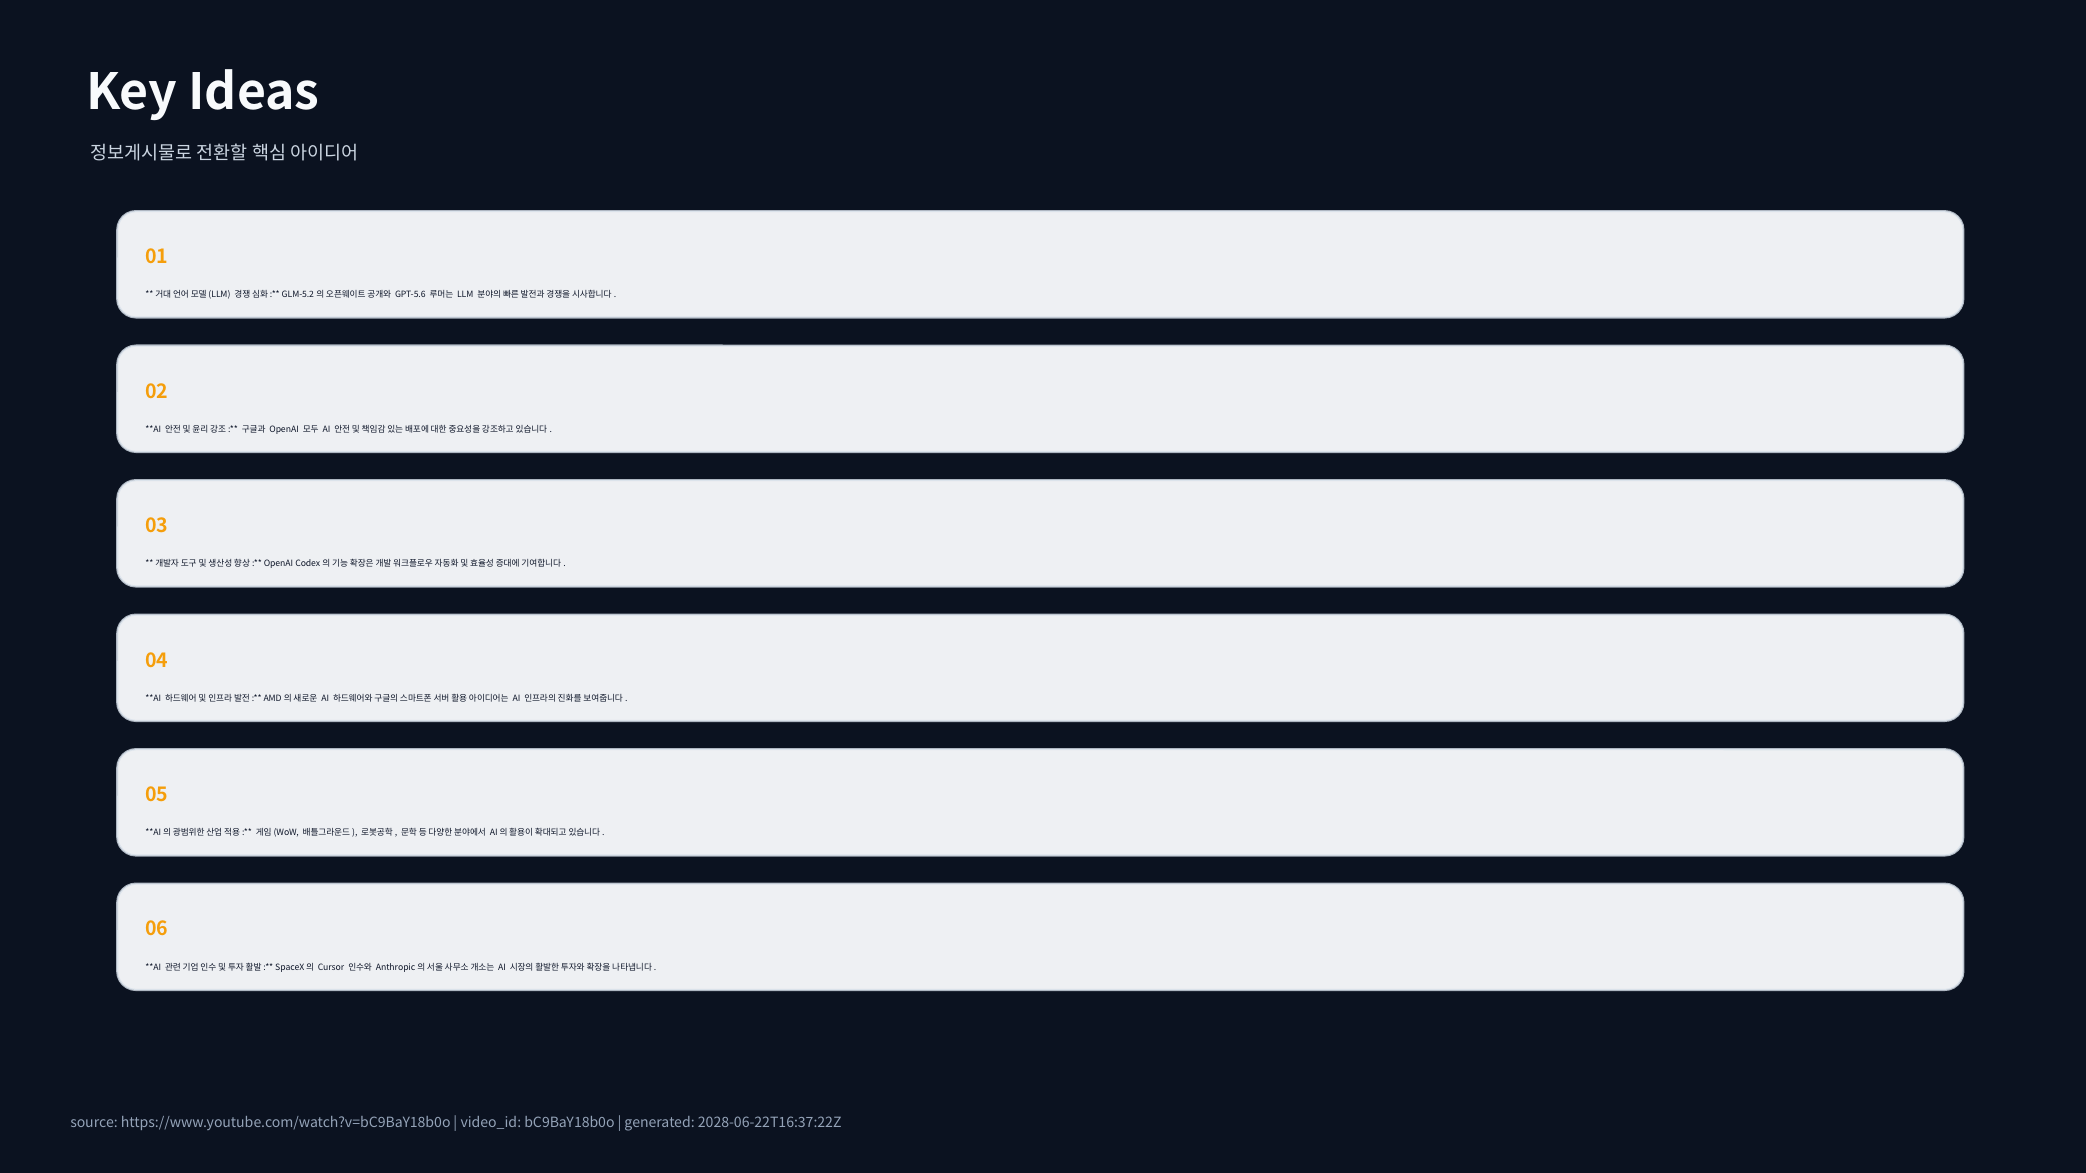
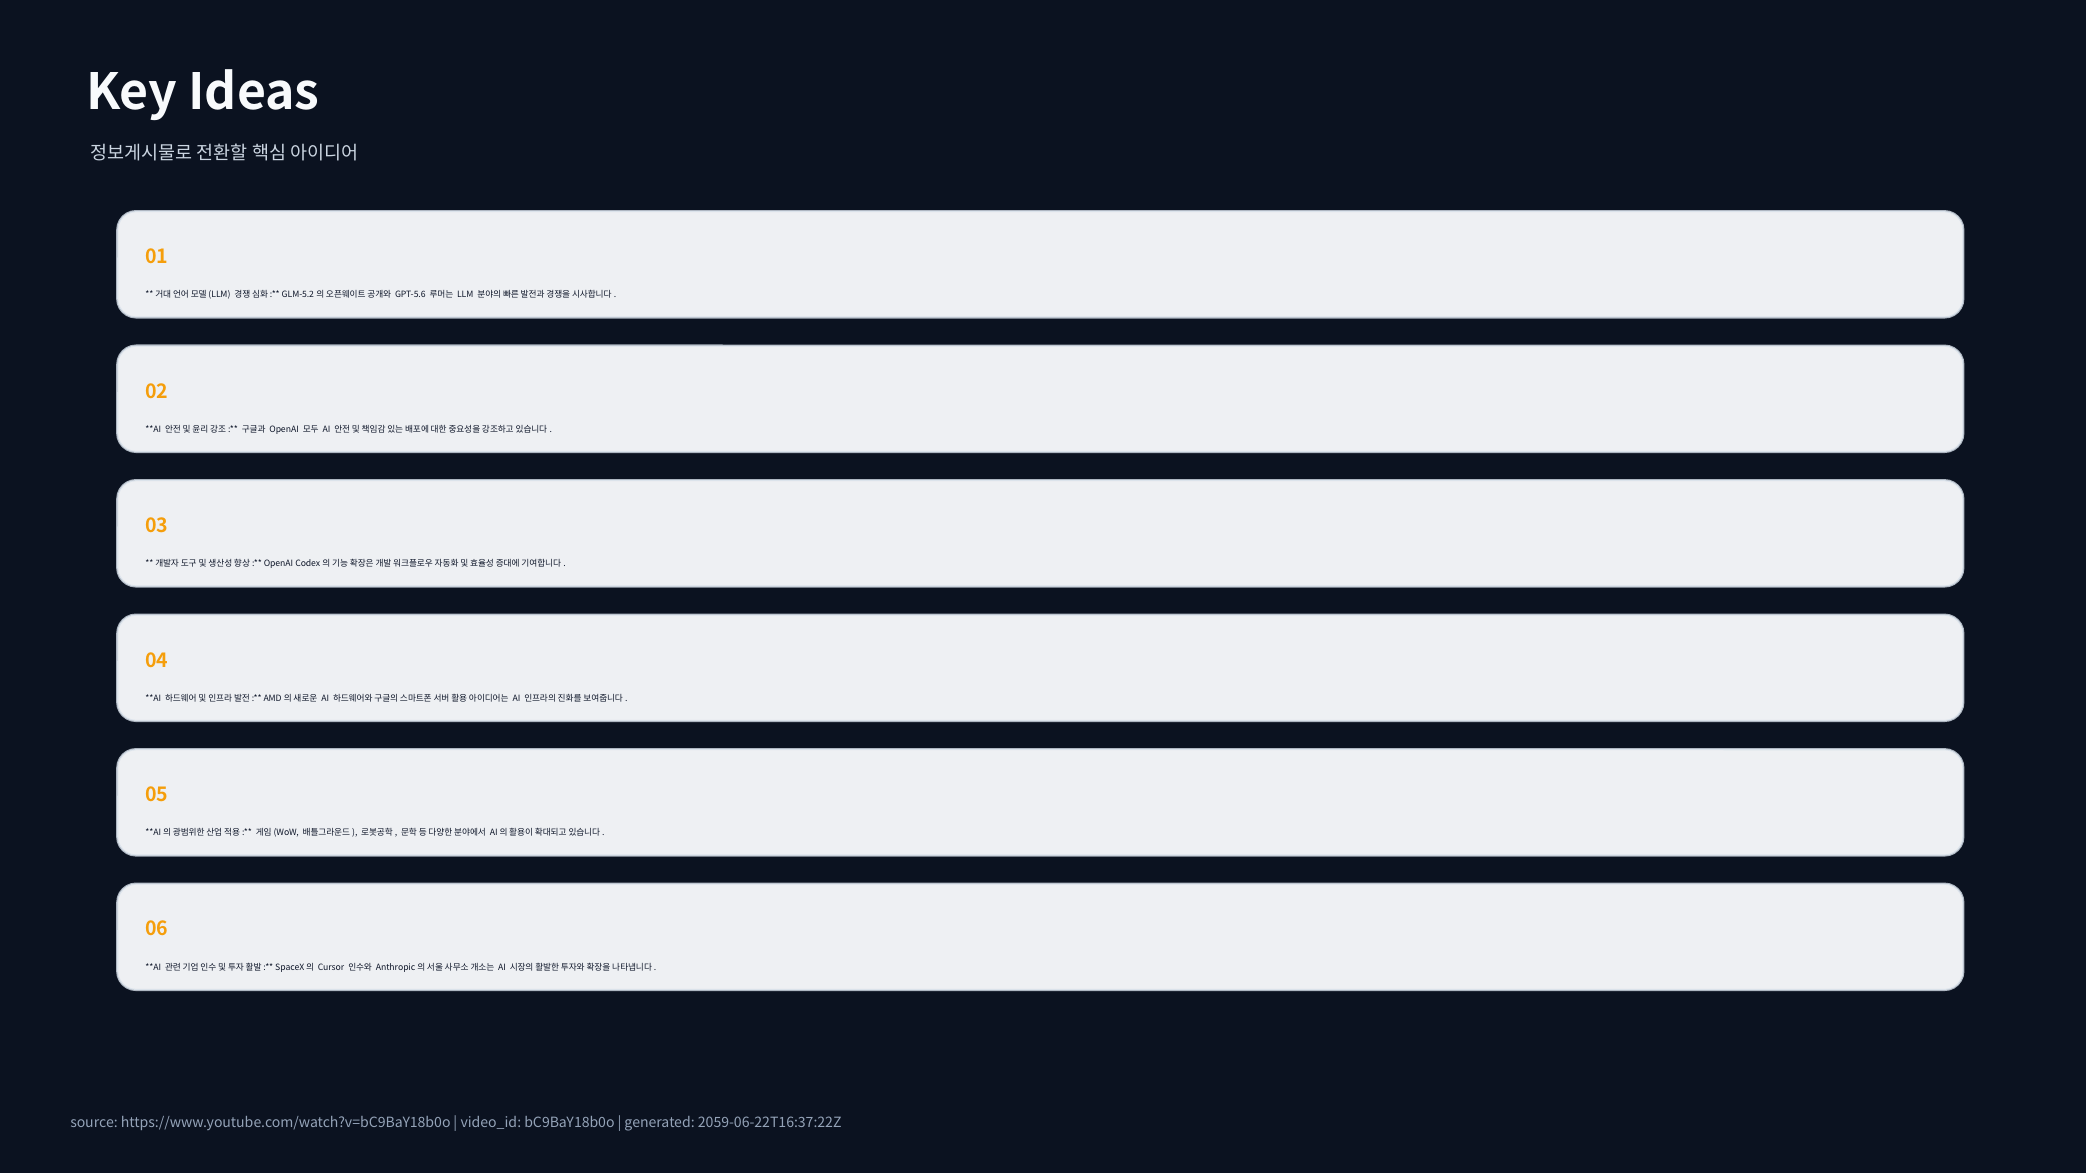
2028-06-22T16:37:22Z: 2028-06-22T16:37:22Z -> 2059-06-22T16:37:22Z (770, 1123)
